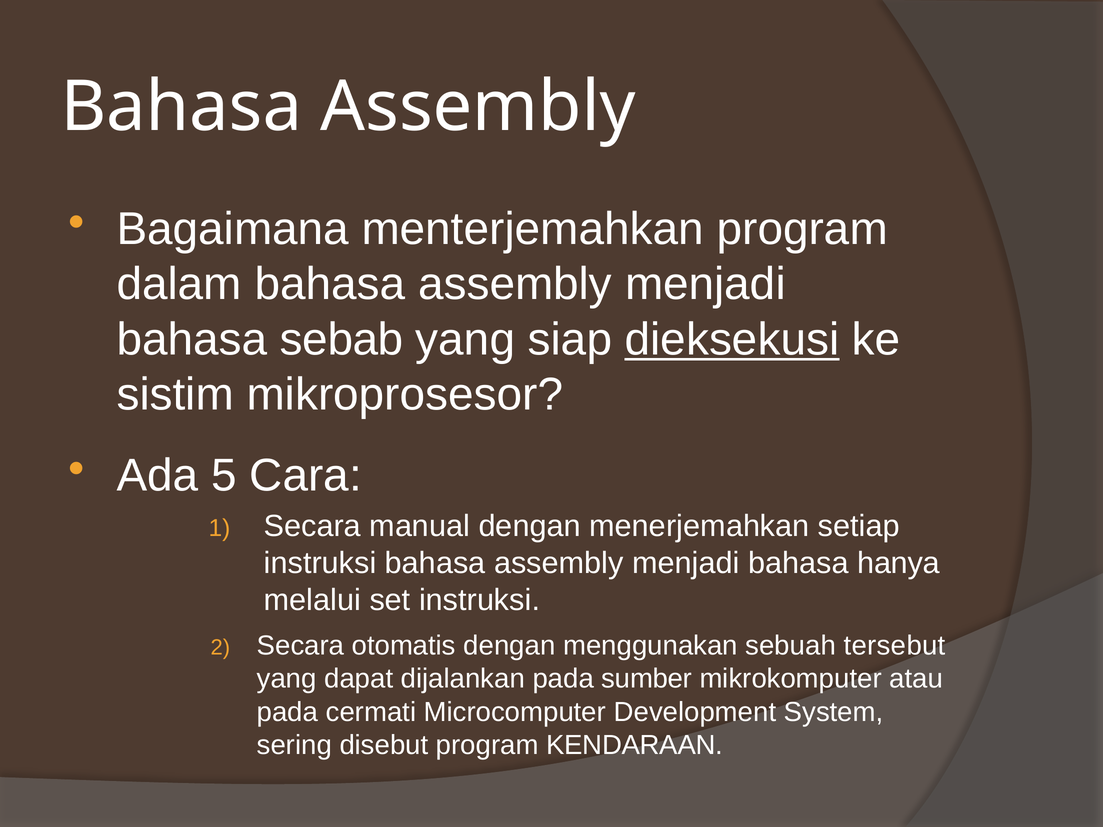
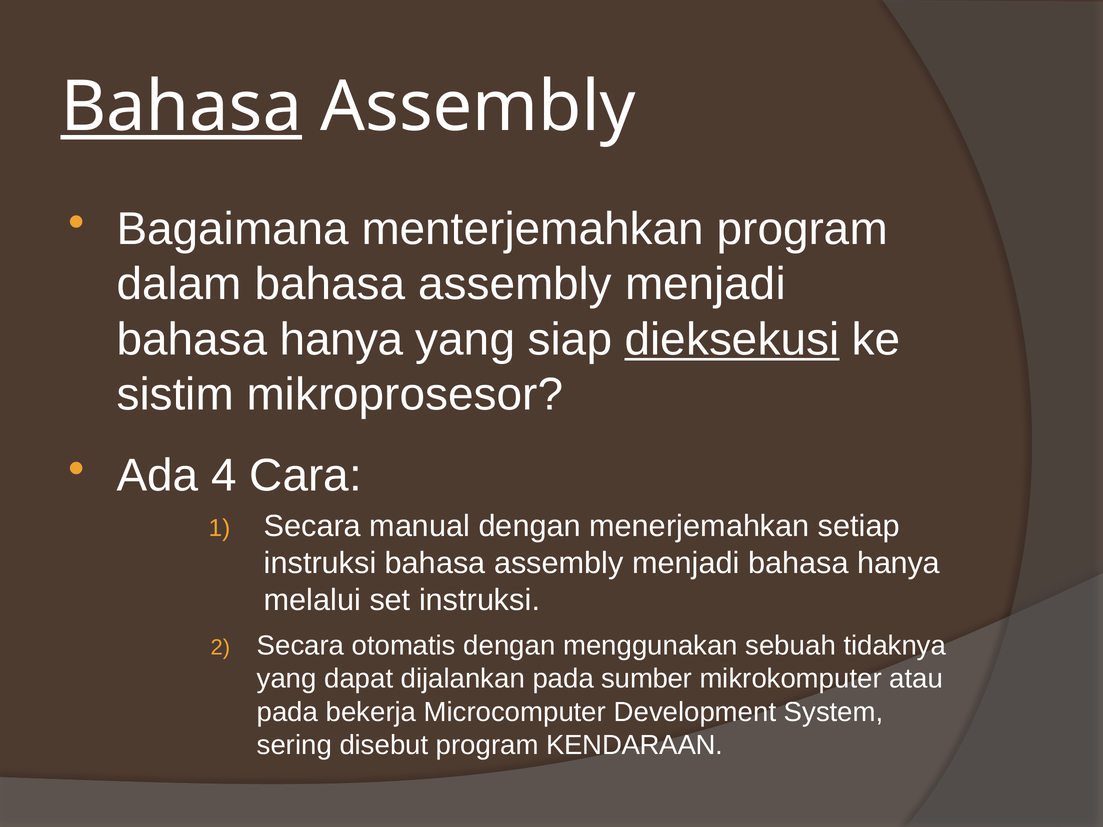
Bahasa underline: none -> present (181, 107)
sebab: sebab -> hanya (342, 340)
5: 5 -> 4 (224, 476)
tersebut: tersebut -> tidaknya (895, 646)
cermati: cermati -> bekerja (371, 712)
